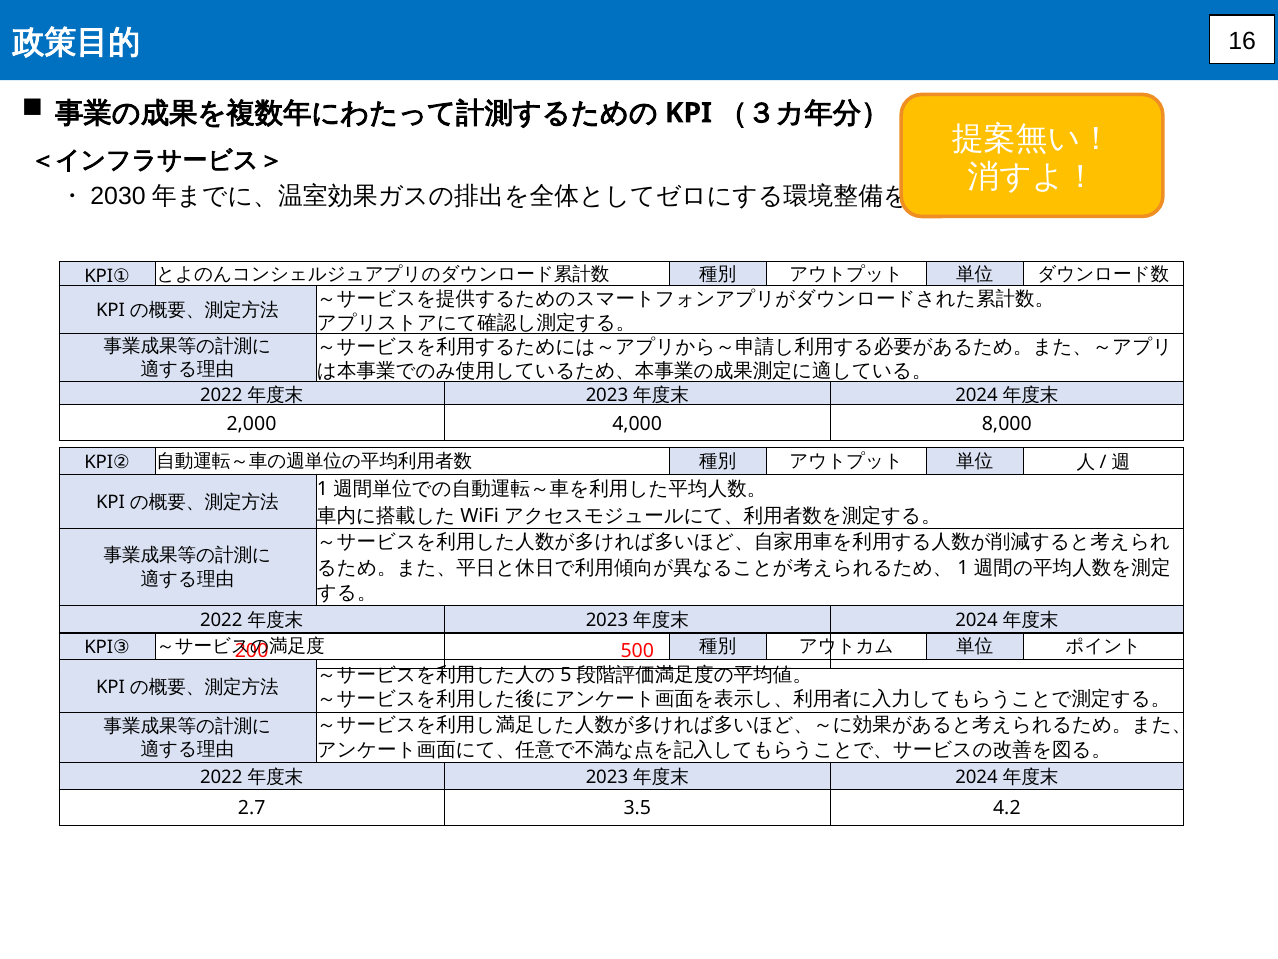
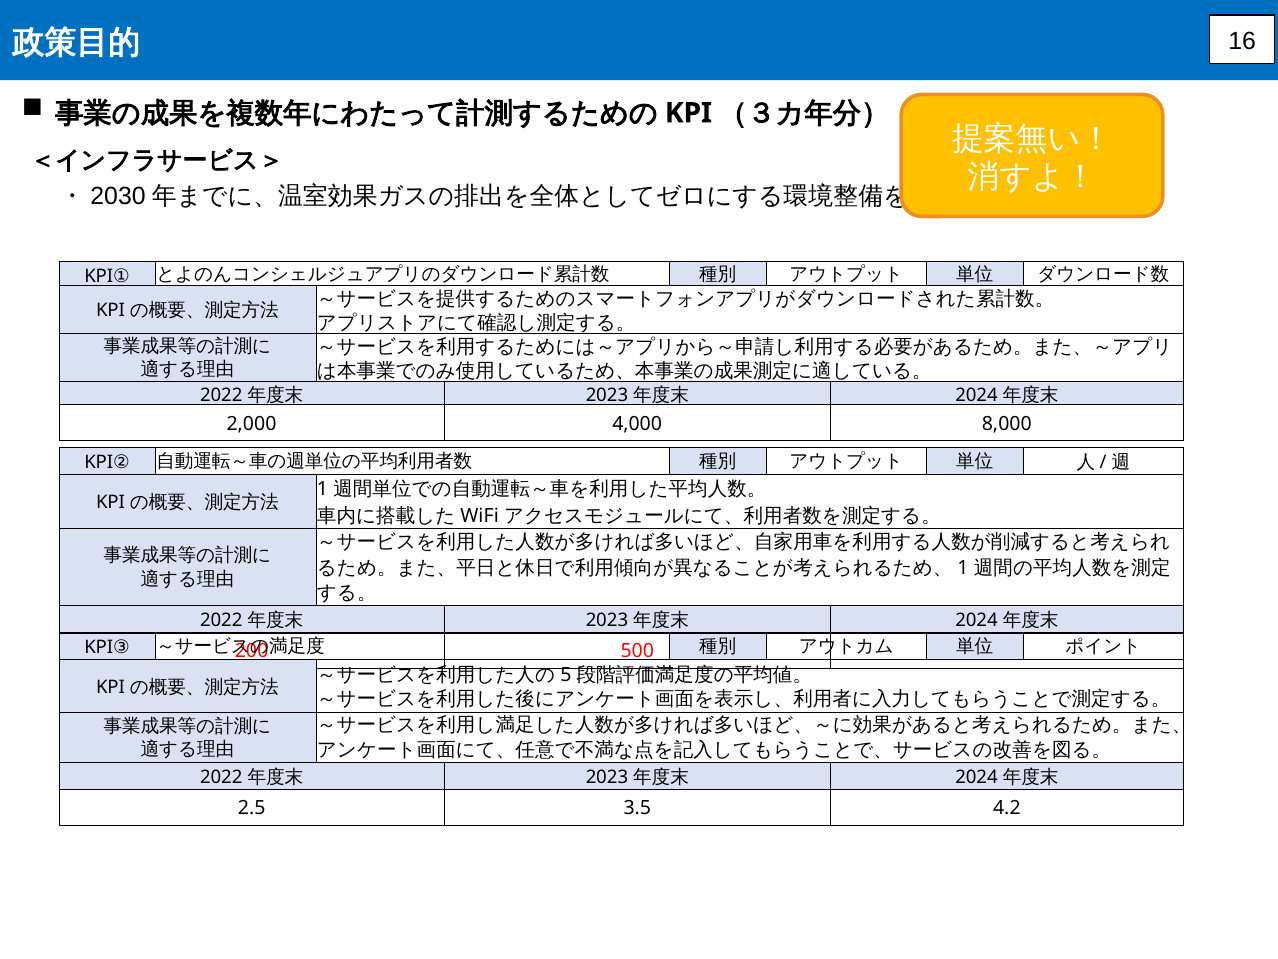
2.7: 2.7 -> 2.5 (252, 808)
